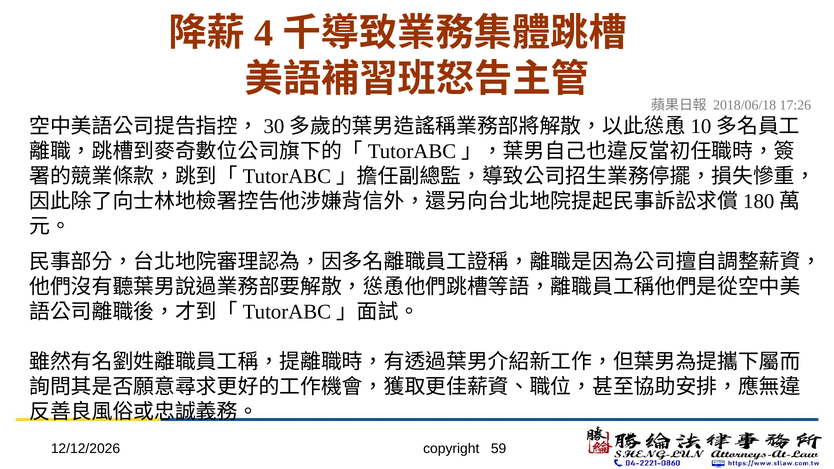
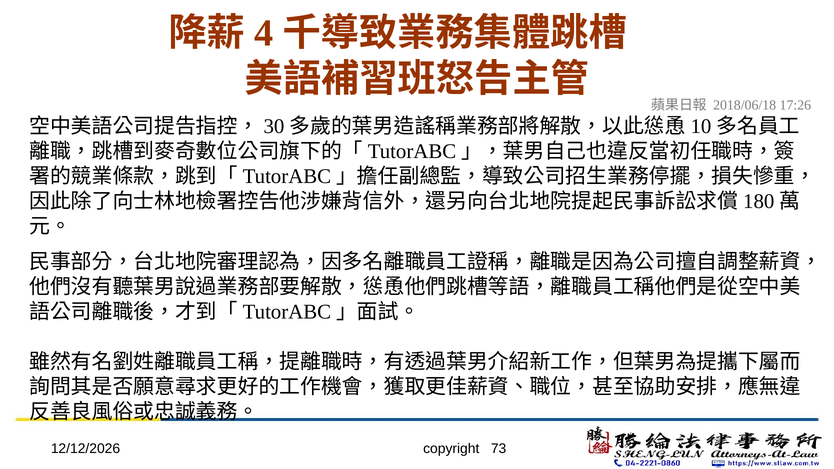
59: 59 -> 73 (499, 449)
